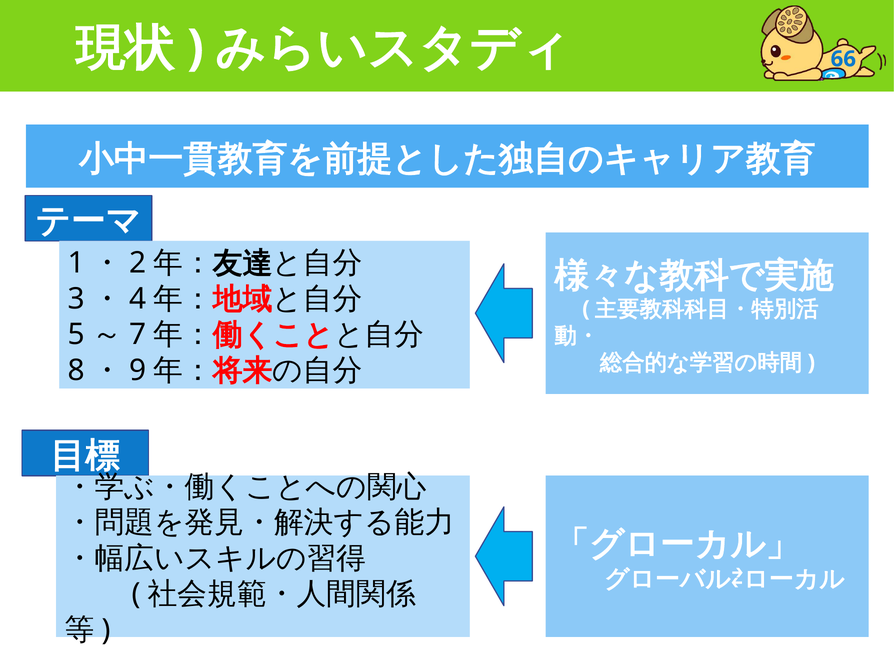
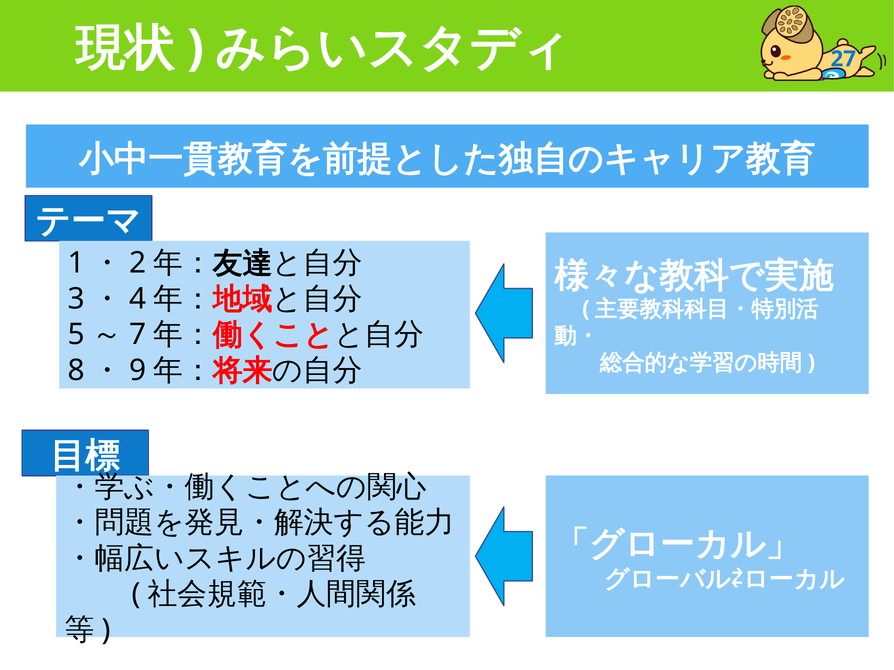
66: 66 -> 27 (843, 59)
